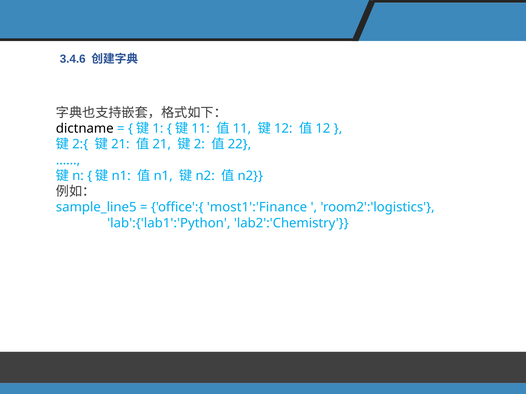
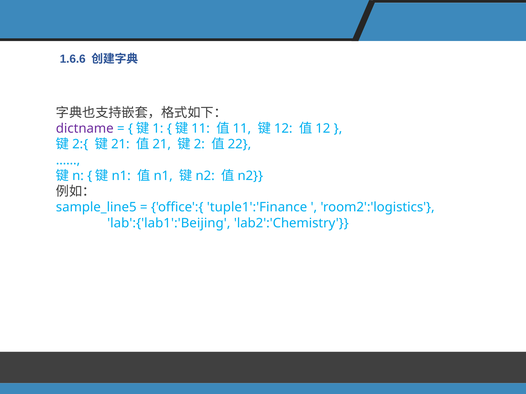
3.4.6: 3.4.6 -> 1.6.6 (73, 59)
dictname colour: black -> purple (85, 129)
most1':'Finance: most1':'Finance -> tuple1':'Finance (257, 208)
lab':{'lab1':'Python: lab':{'lab1':'Python -> lab':{'lab1':'Beijing (169, 223)
